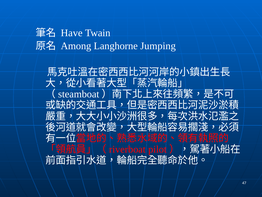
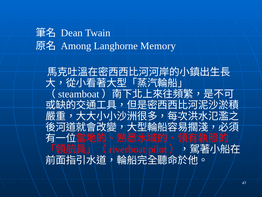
Have: Have -> Dean (72, 33)
Jumping: Jumping -> Memory (158, 46)
